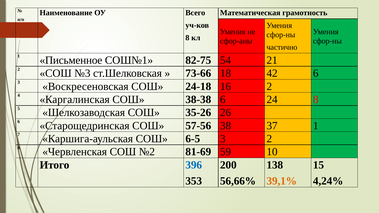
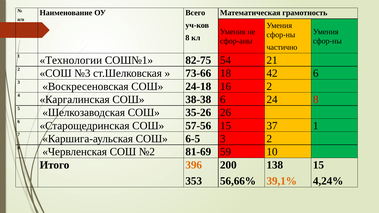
Письменное: Письменное -> Технологии (71, 60)
57-56 38: 38 -> 15 (226, 126)
396 colour: blue -> orange (194, 165)
